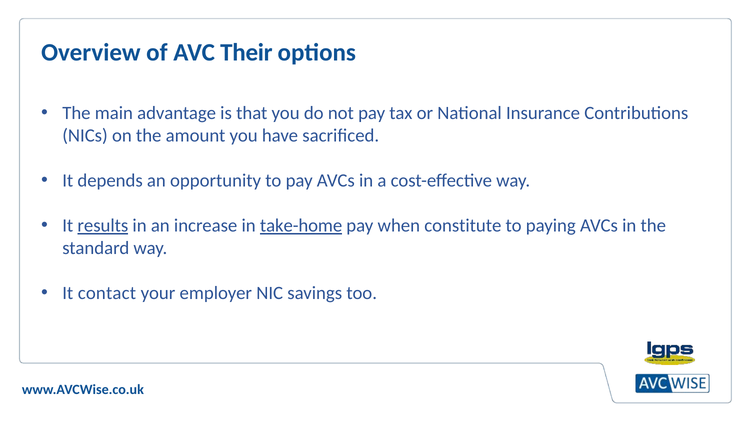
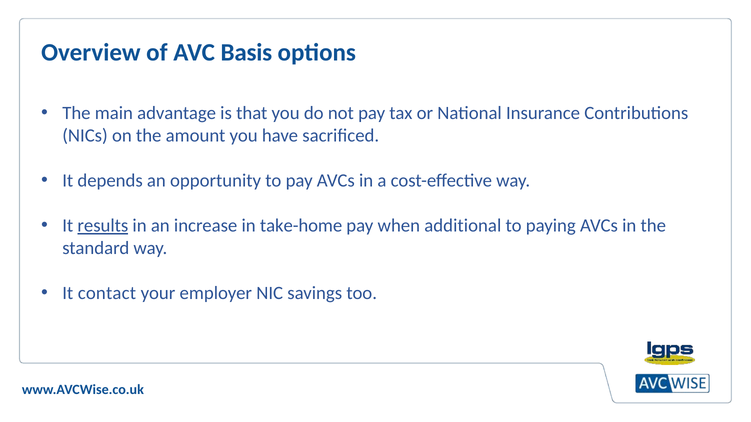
Their: Their -> Basis (246, 53)
take-home underline: present -> none (301, 226)
constitute: constitute -> additional (463, 226)
